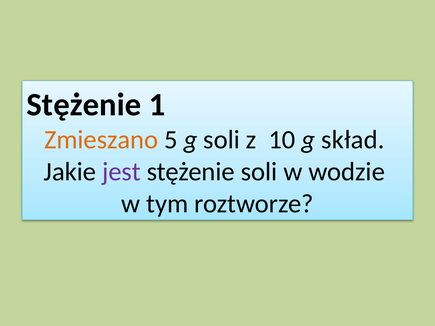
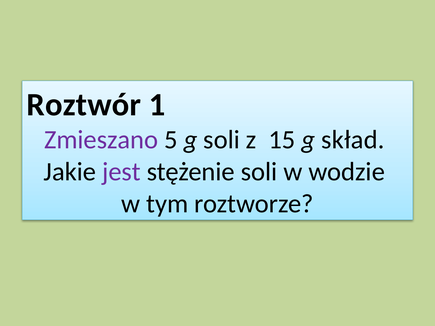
Stężenie: Stężenie -> Roztwór (84, 105)
Zmieszano colour: orange -> purple (101, 140)
10: 10 -> 15 (282, 140)
